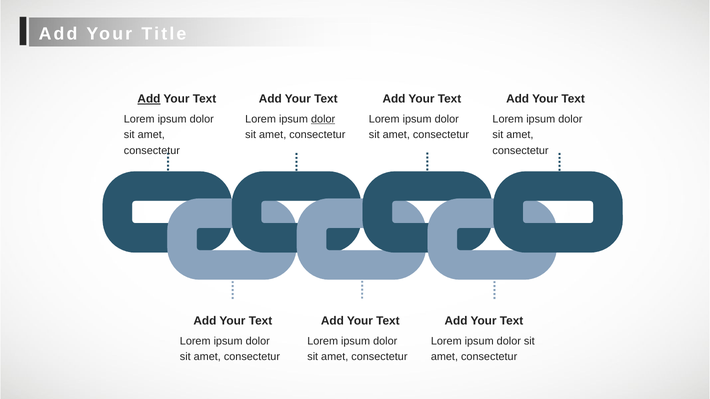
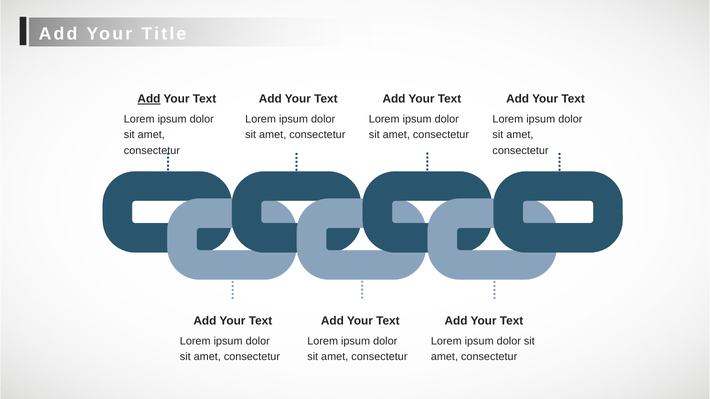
dolor underline: present -> none (323, 119)
